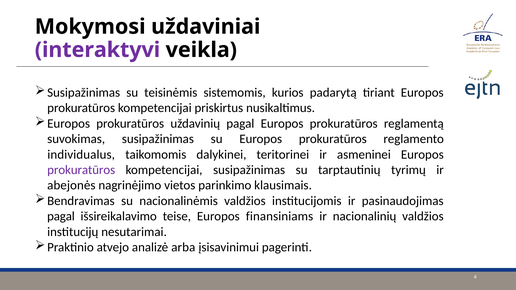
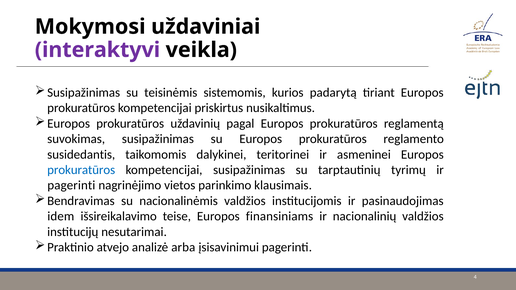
individualus: individualus -> susidedantis (81, 155)
prokuratūros colour: purple -> blue (81, 170)
abejonės: abejonės -> pagerinti (71, 186)
pagal: pagal -> idem (61, 217)
